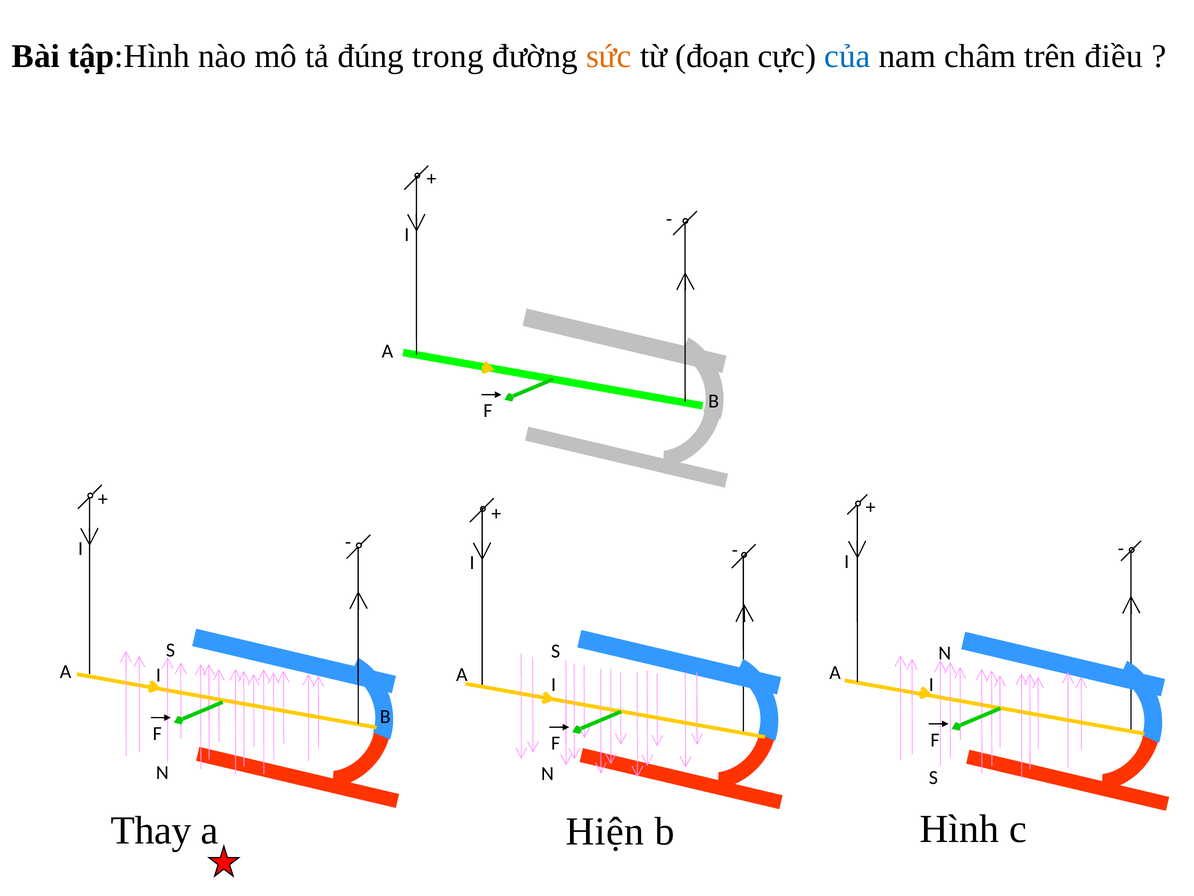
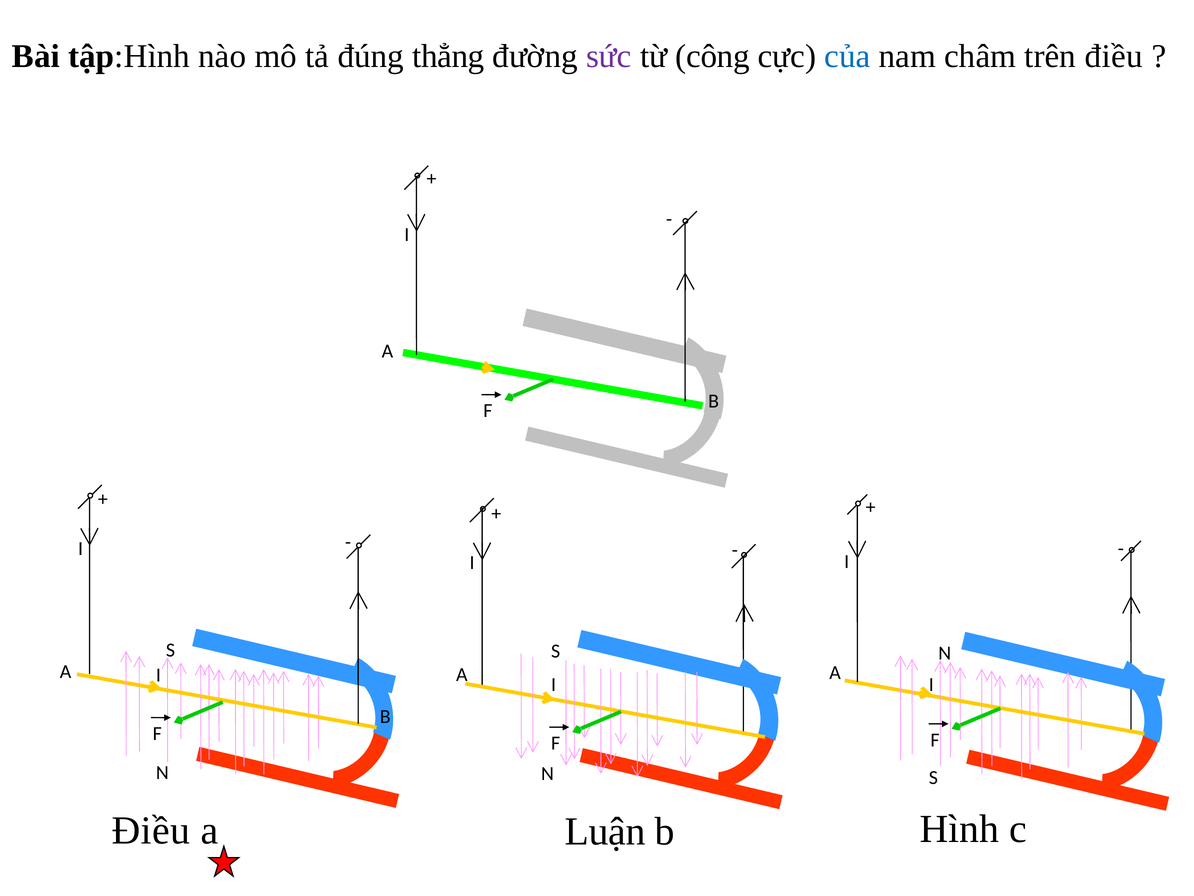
trong: trong -> thẳng (448, 56)
sức colour: orange -> purple (609, 56)
đoạn: đoạn -> công (713, 56)
Thay: Thay -> Điều (151, 830)
Hiện: Hiện -> Luận (605, 831)
